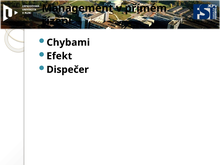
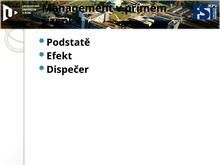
Chybami: Chybami -> Podstatě (68, 42)
